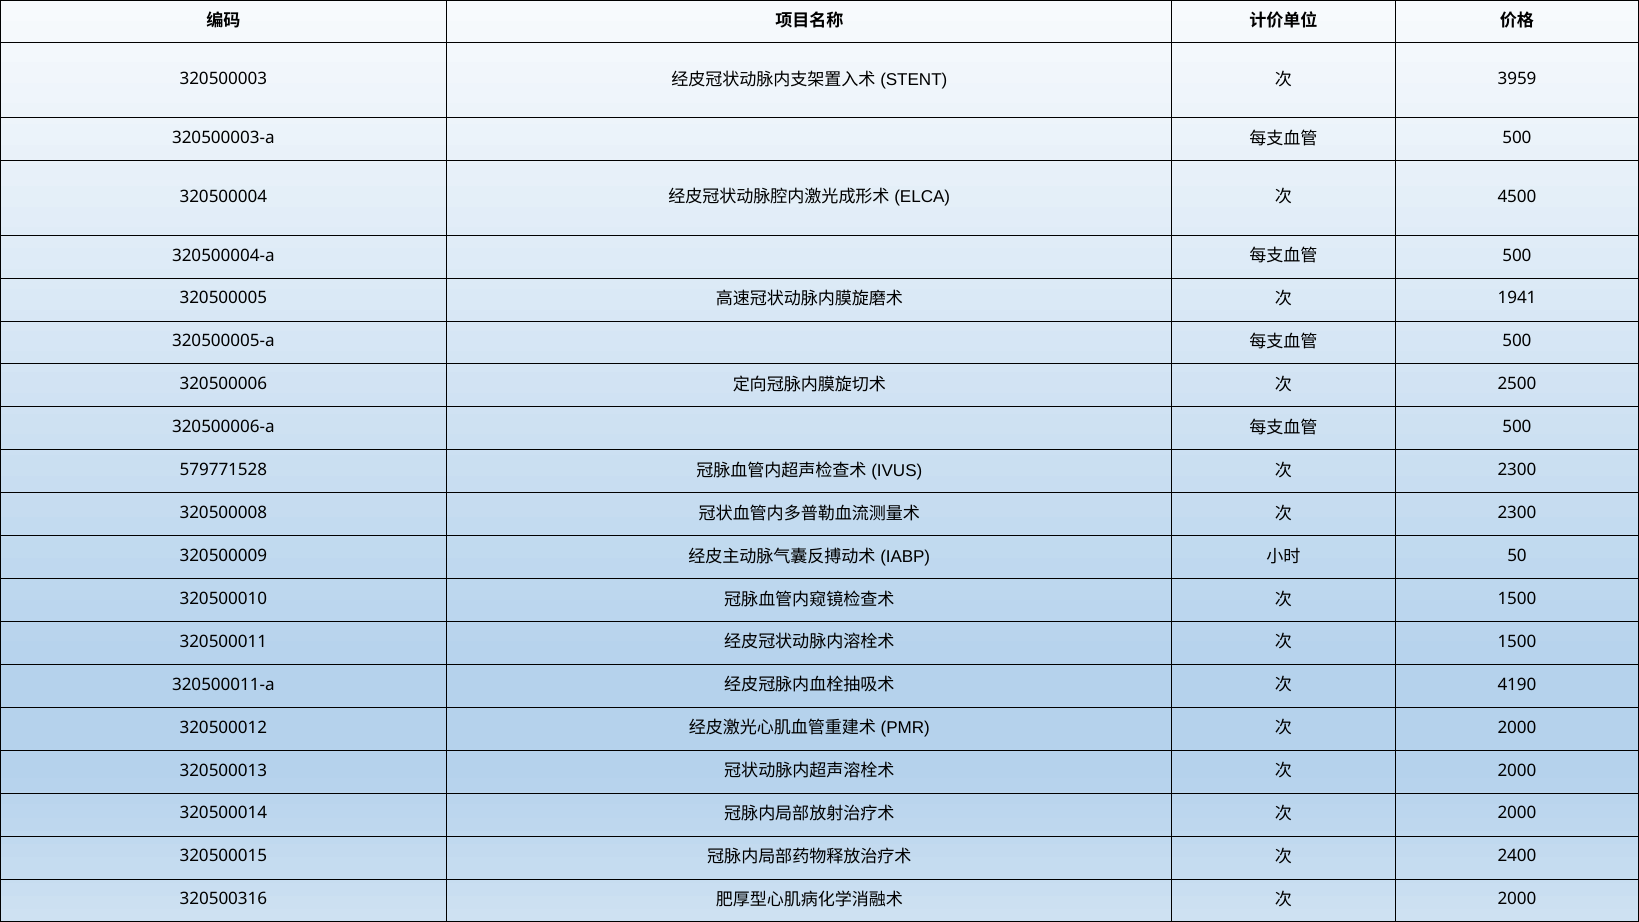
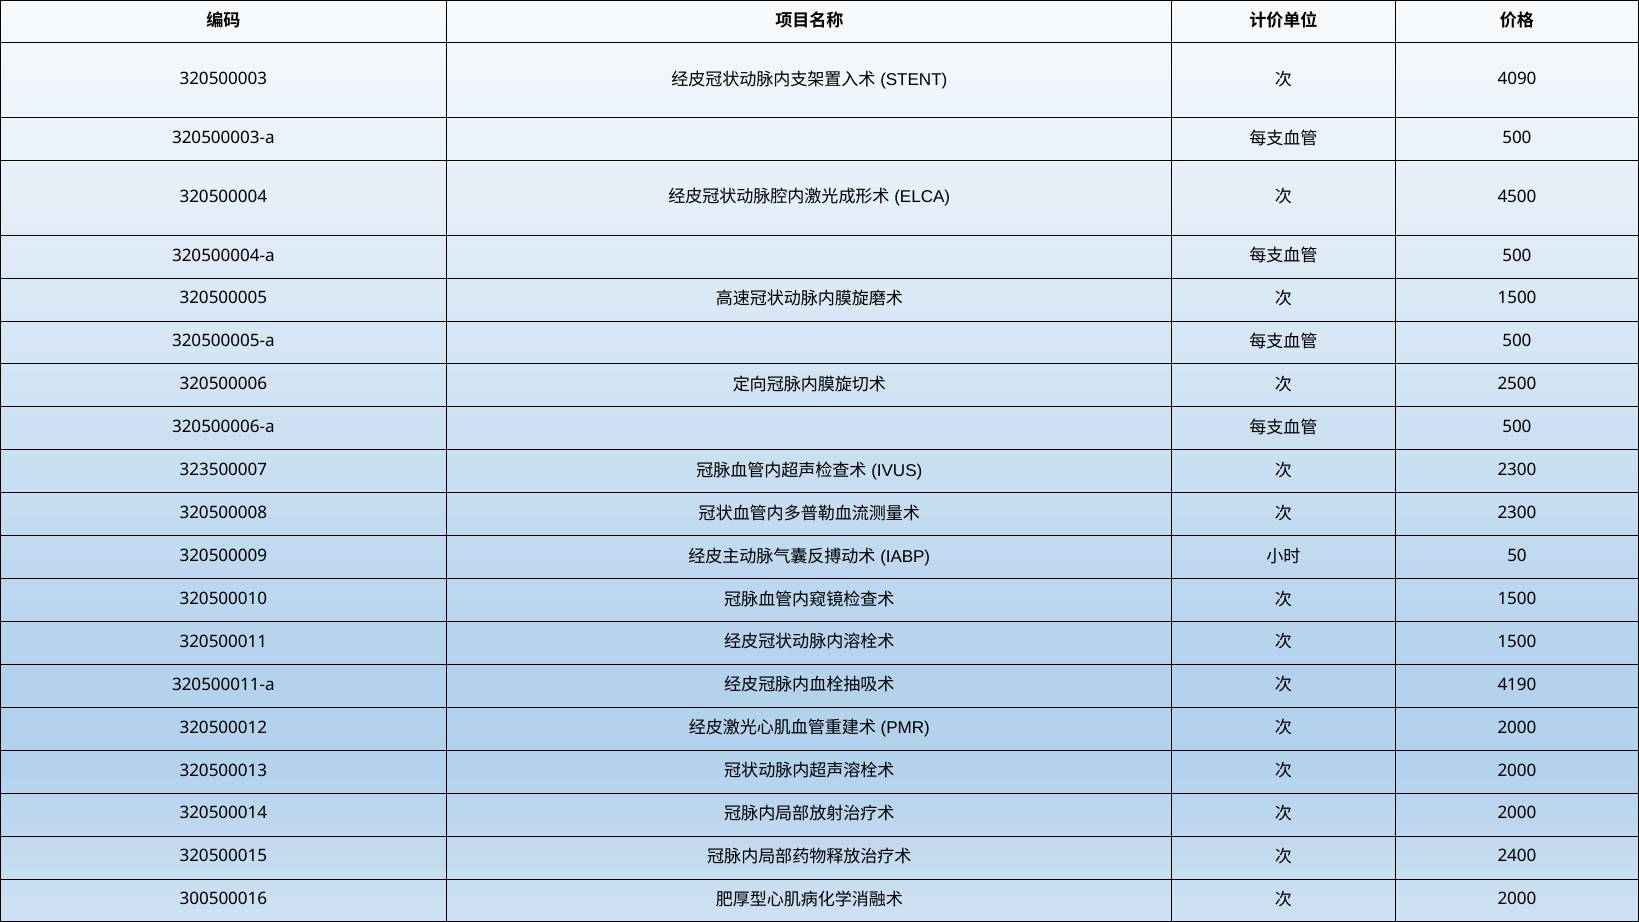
3959: 3959 -> 4090 (1517, 79)
1941: 1941 -> 1500 (1517, 298)
579771528: 579771528 -> 323500007 (223, 470)
320500316: 320500316 -> 300500016 (223, 899)
